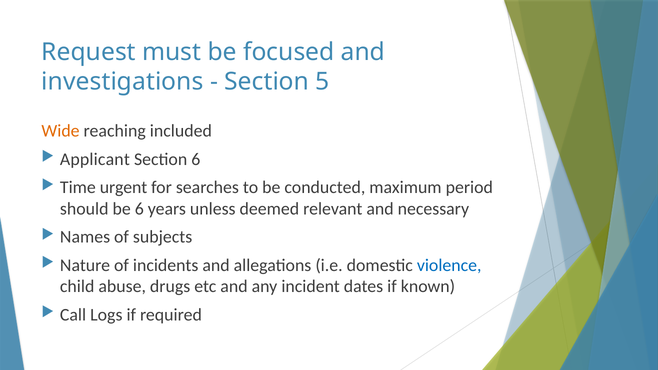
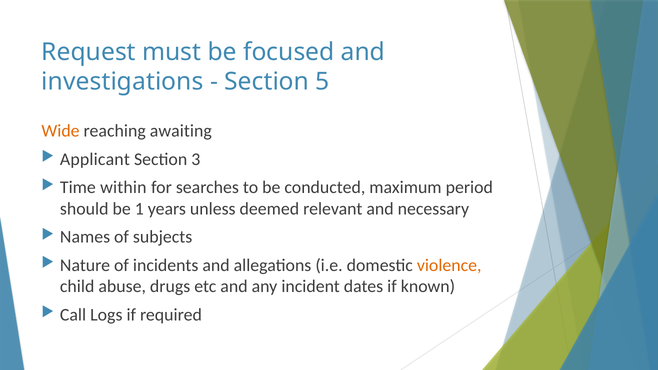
included: included -> awaiting (181, 131)
Section 6: 6 -> 3 (196, 159)
urgent: urgent -> within (123, 187)
be 6: 6 -> 1 (139, 209)
violence colour: blue -> orange (449, 265)
